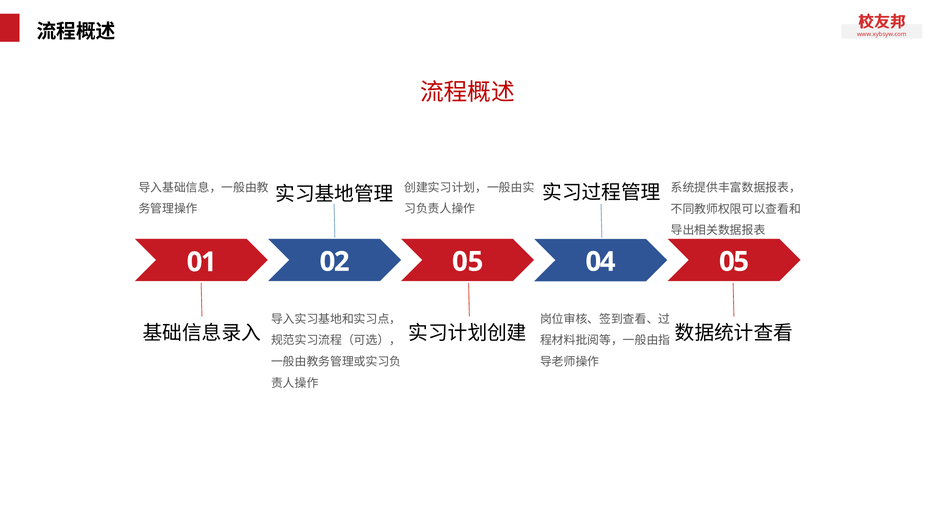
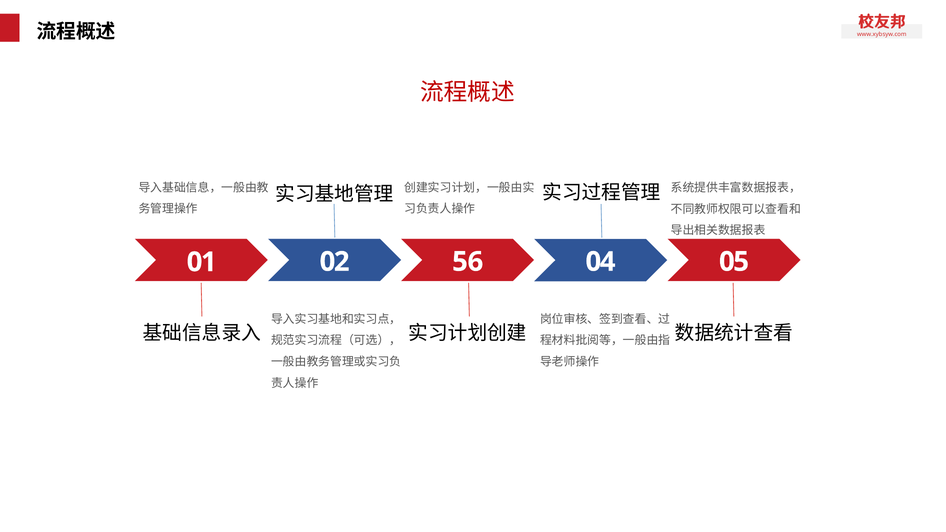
02 05: 05 -> 56 (468, 262)
